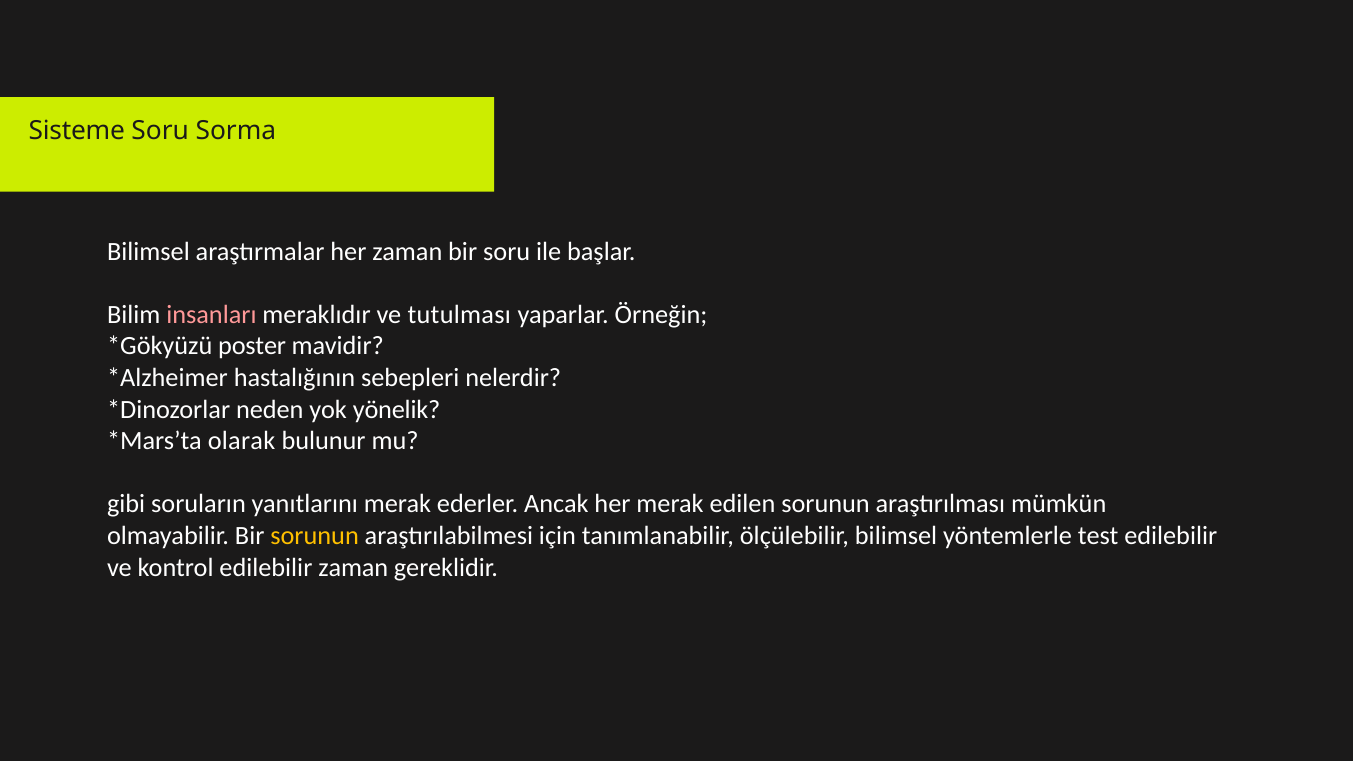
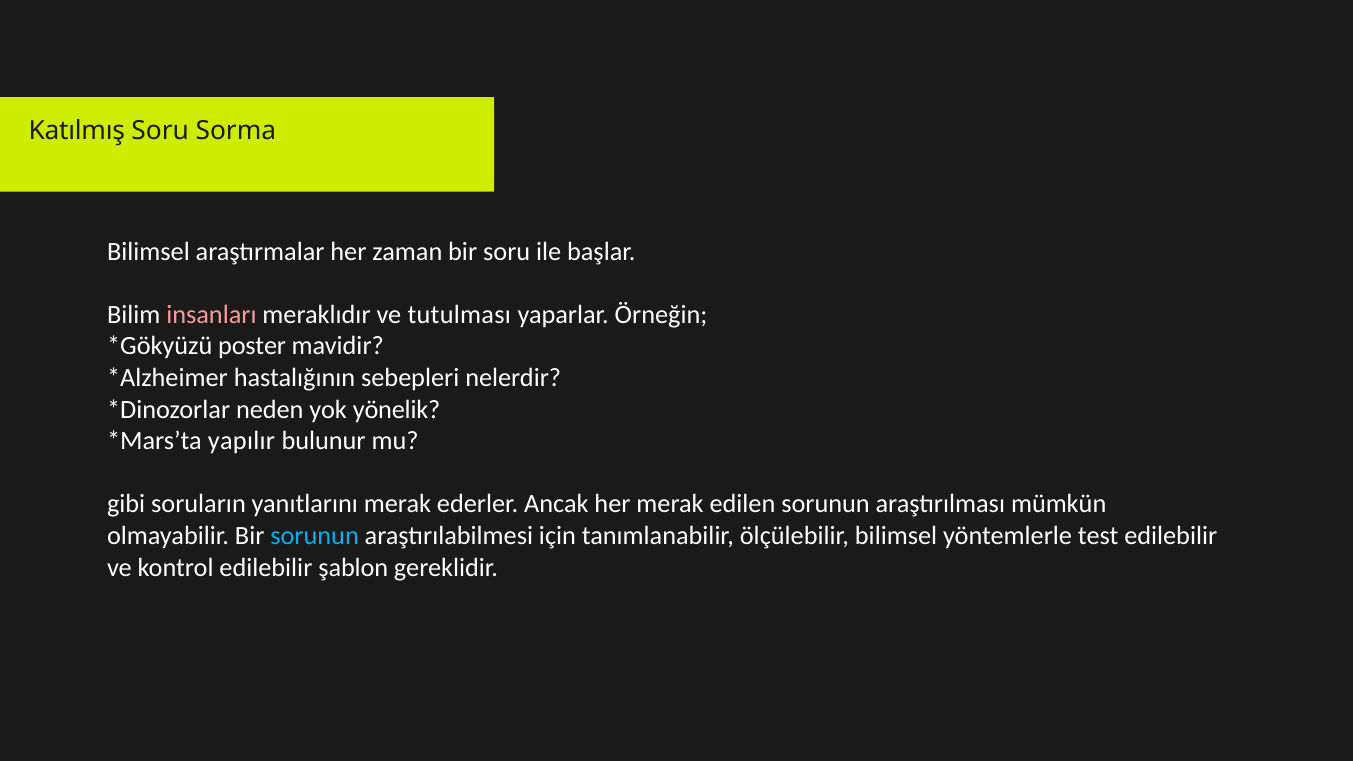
Sisteme: Sisteme -> Katılmış (77, 131)
olarak: olarak -> yapılır (242, 441)
sorunun colour: yellow -> light blue (315, 536)
edilebilir zaman: zaman -> şablon (353, 567)
